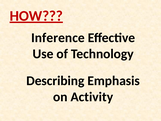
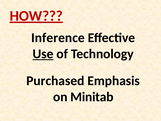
Use underline: none -> present (43, 54)
Describing: Describing -> Purchased (55, 81)
Activity: Activity -> Minitab (92, 97)
